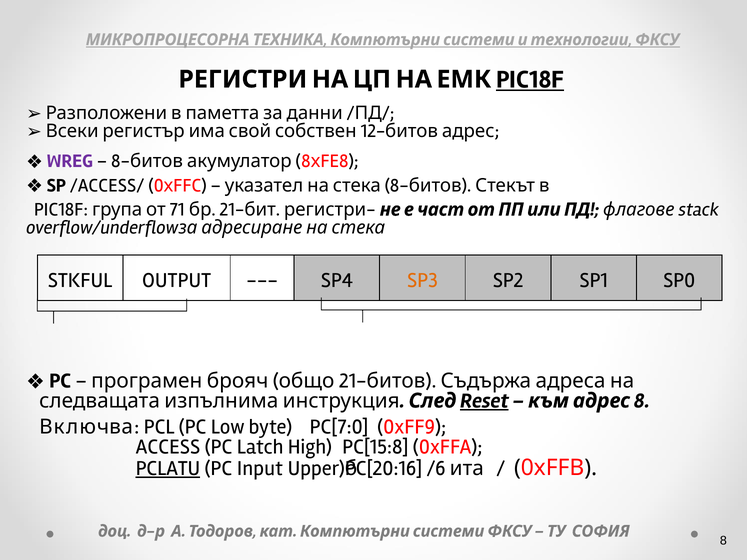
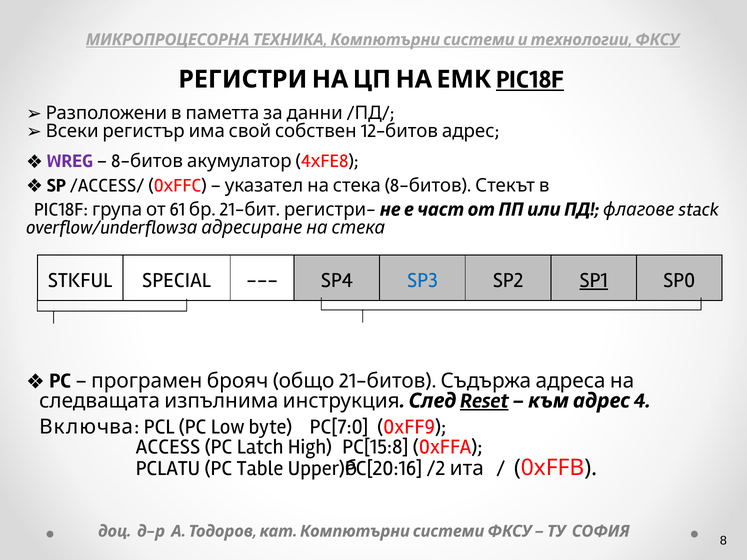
8: 8 -> 4 (306, 161)
71: 71 -> 61 (177, 210)
OUTPUT: OUTPUT -> SPECIAL (177, 280)
SP3 colour: orange -> blue (422, 280)
SP1 underline: none -> present (594, 280)
8: 8 -> 4 (642, 401)
PCLATU underline: present -> none (168, 469)
Input: Input -> Table (260, 469)
/6: /6 -> /2 (436, 469)
